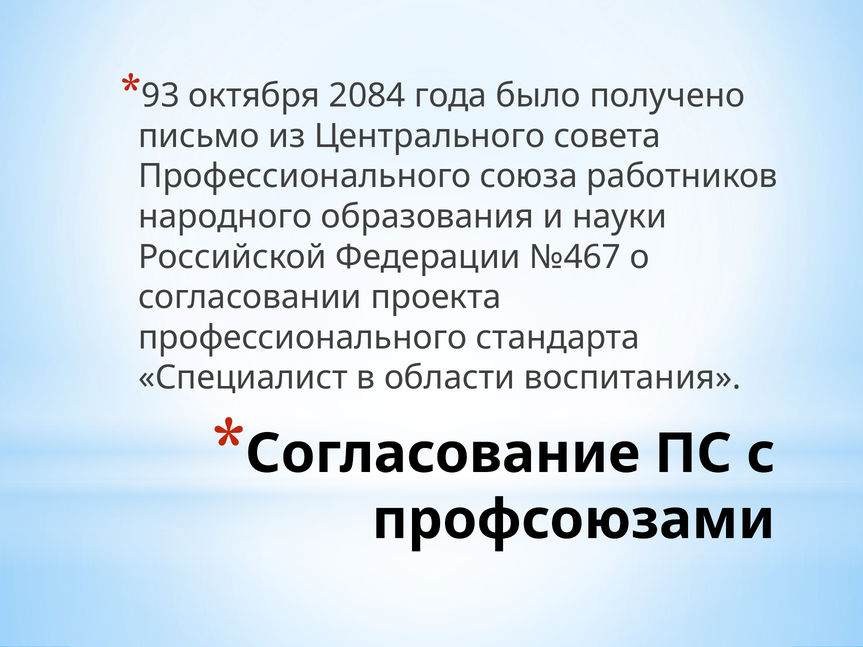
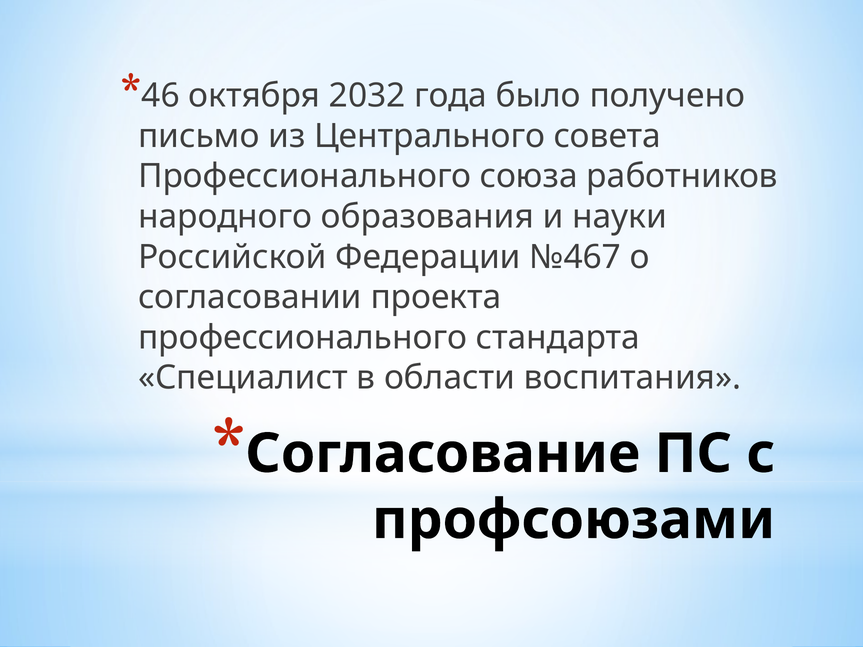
93: 93 -> 46 (161, 96)
2084: 2084 -> 2032 (367, 96)
